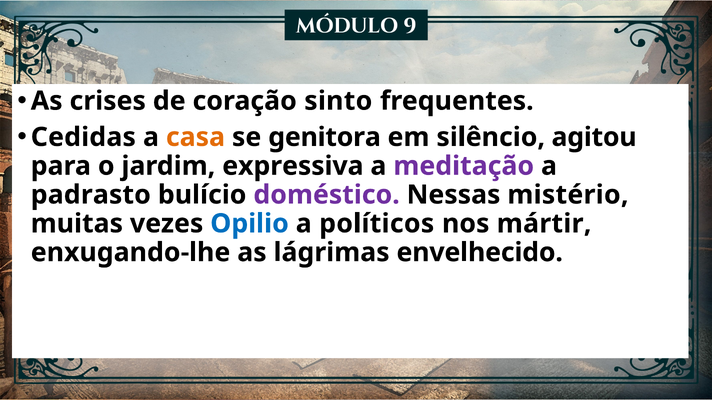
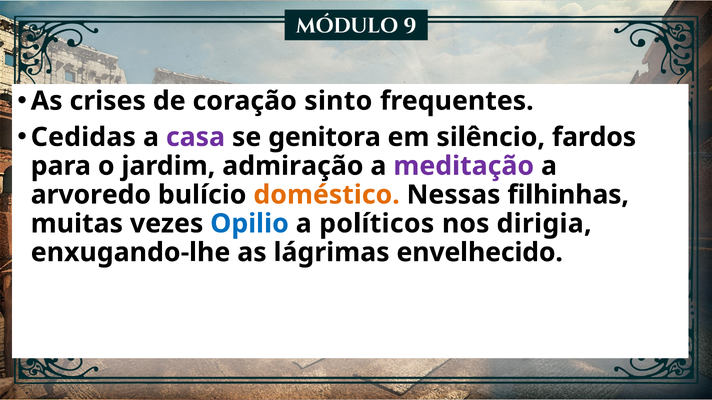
casa colour: orange -> purple (195, 137)
agitou: agitou -> fardos (594, 137)
expressiva: expressiva -> admiração (293, 166)
padrasto: padrasto -> arvoredo (91, 195)
doméstico colour: purple -> orange (327, 195)
mistério: mistério -> filhinhas (568, 195)
mártir: mártir -> dirigia (544, 224)
